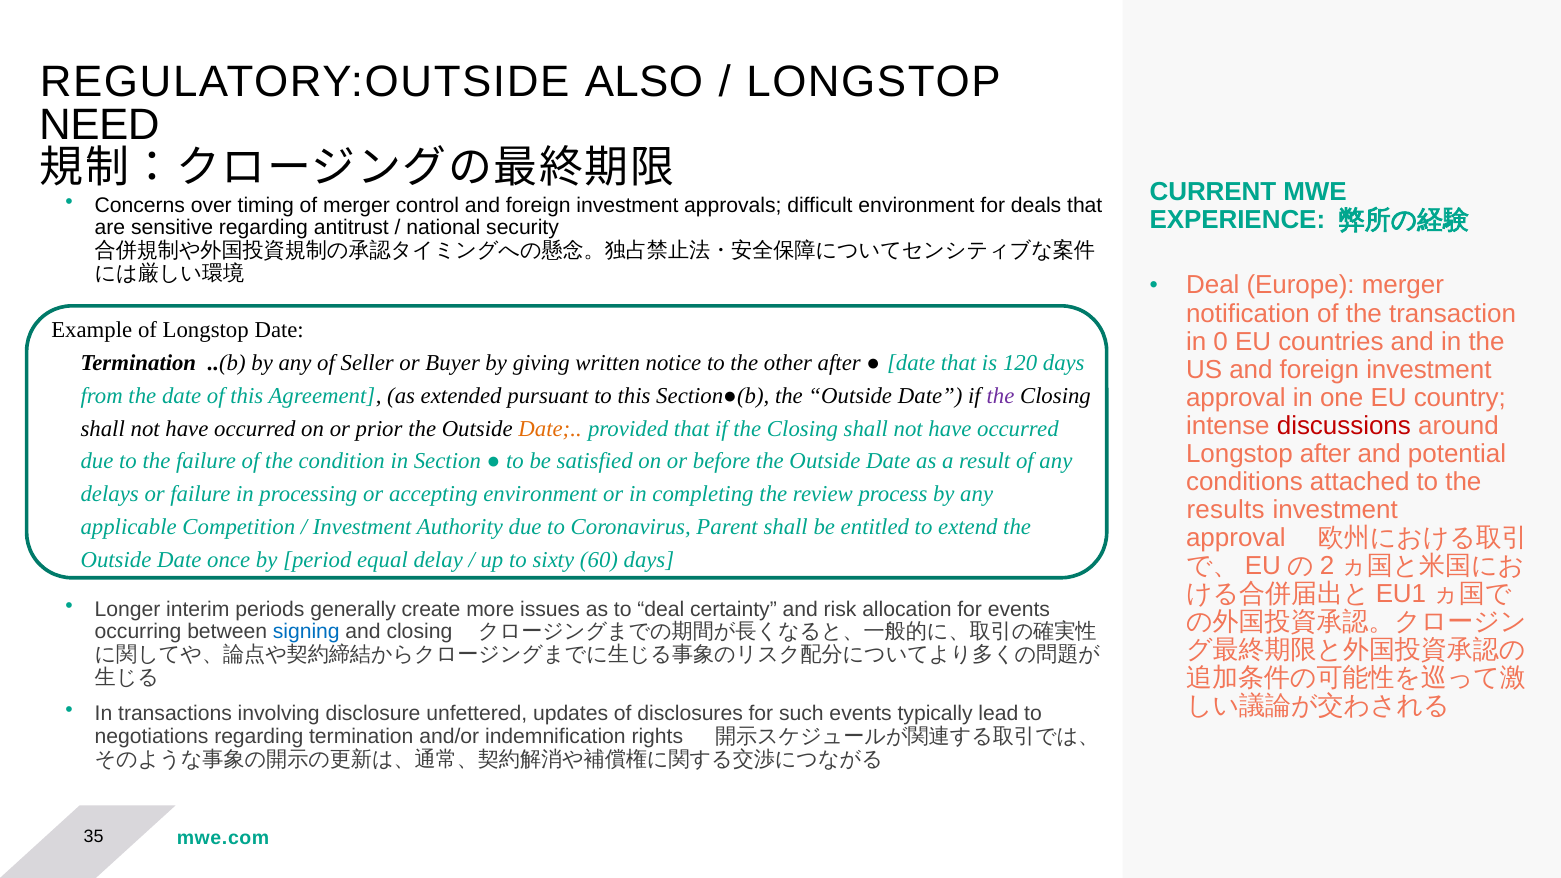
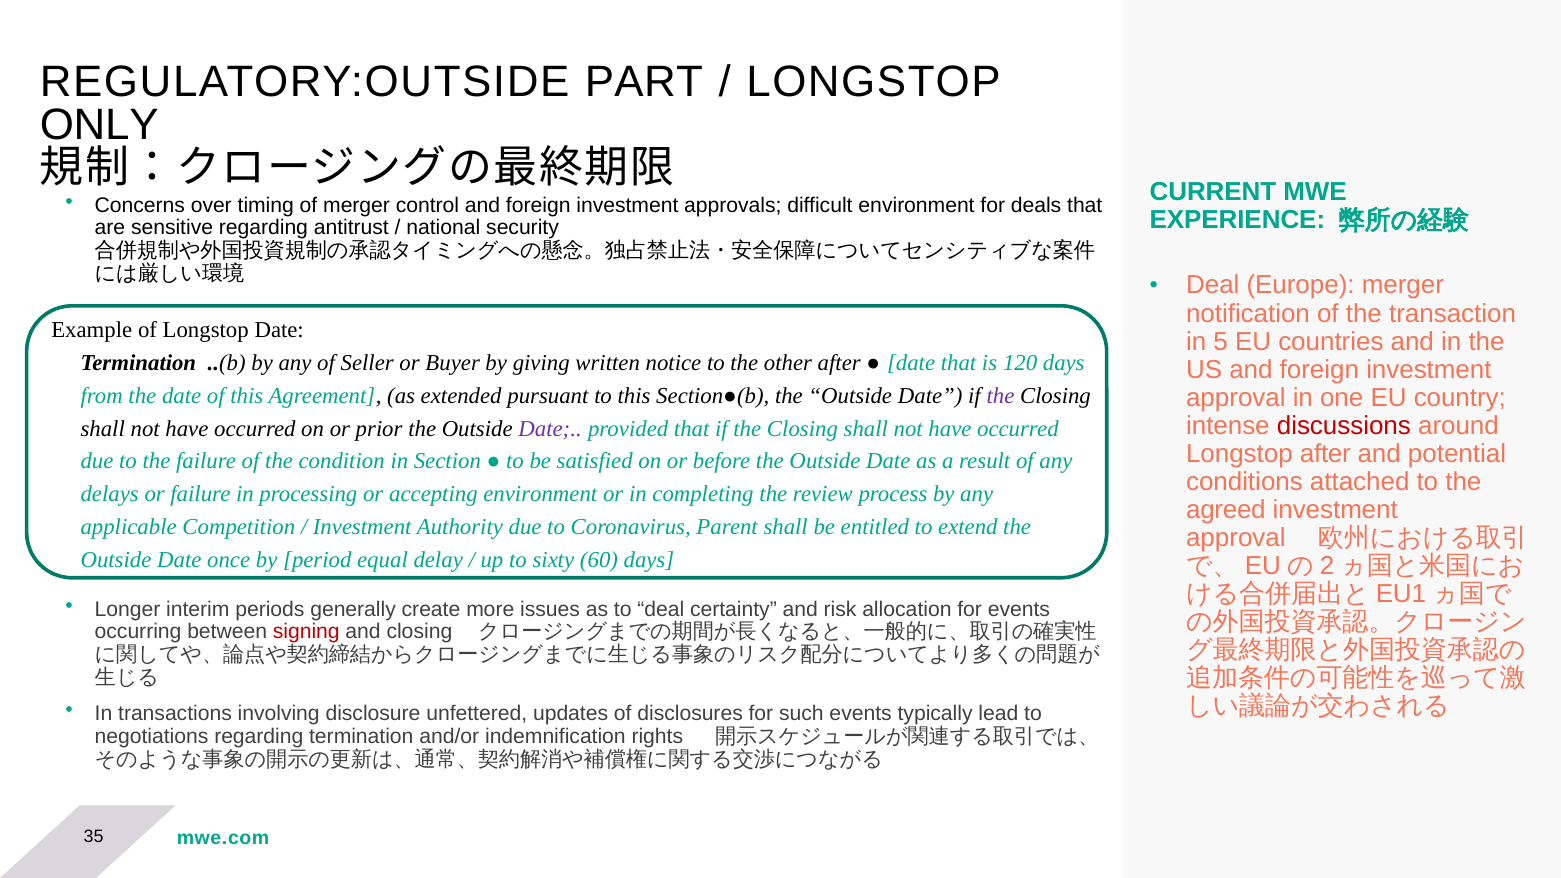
ALSO: ALSO -> PART (644, 82)
NEED: NEED -> ONLY (99, 125)
0: 0 -> 5 (1221, 342)
Date colour: orange -> purple (550, 429)
results: results -> agreed (1226, 510)
signing colour: blue -> red (306, 632)
